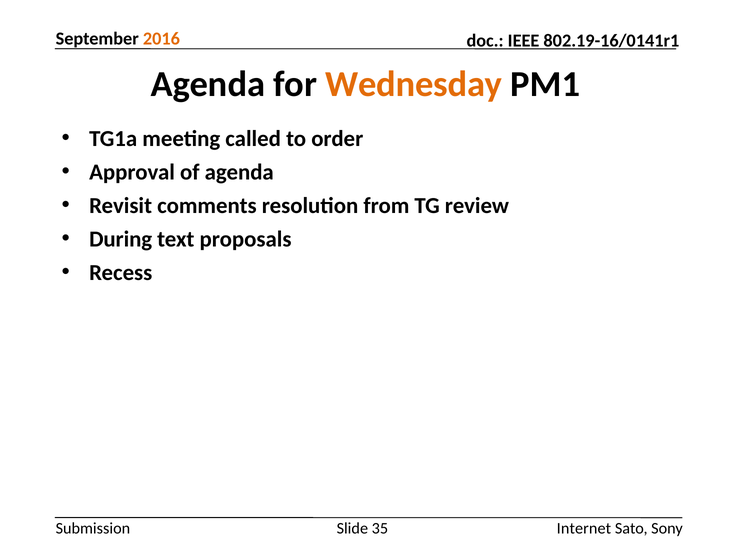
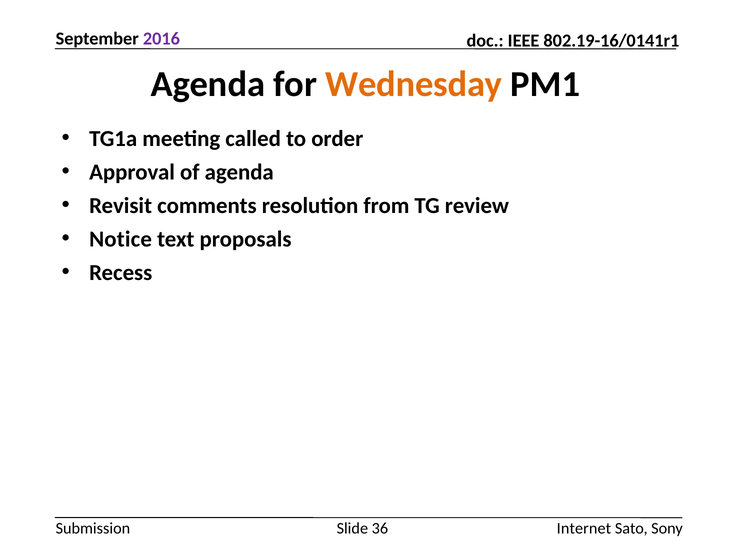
2016 colour: orange -> purple (161, 39)
During: During -> Notice (121, 239)
35: 35 -> 36 (380, 529)
